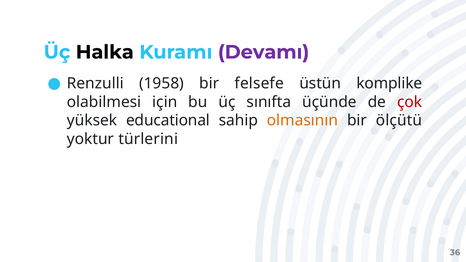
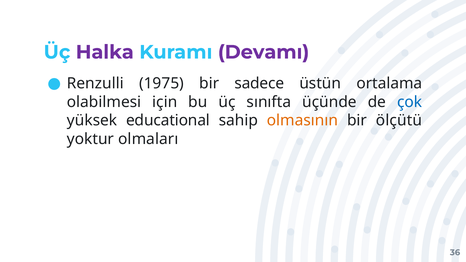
Halka colour: black -> purple (105, 52)
1958: 1958 -> 1975 (161, 83)
felsefe: felsefe -> sadece (259, 83)
komplike: komplike -> ortalama (389, 83)
çok colour: red -> blue (410, 102)
türlerini: türlerini -> olmaları (148, 139)
